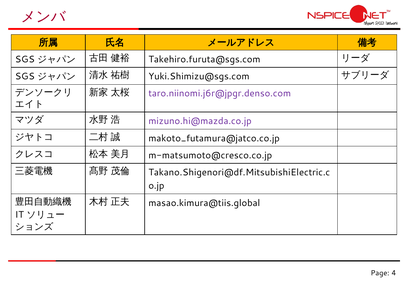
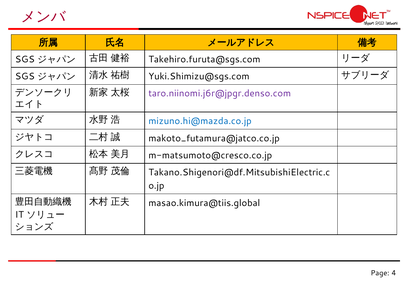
mizuno.hi@mazda.co.jp colour: purple -> blue (200, 121)
